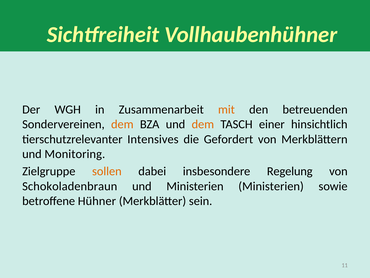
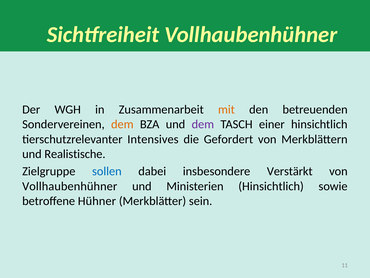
dem colour: orange -> purple (203, 124)
Monitoring: Monitoring -> Realistische (75, 154)
sollen colour: orange -> blue (107, 171)
Regelung: Regelung -> Verstärkt (290, 171)
Schokoladenbraun: Schokoladenbraun -> Vollhaubenhühner (70, 186)
Ministerien Ministerien: Ministerien -> Hinsichtlich (271, 186)
